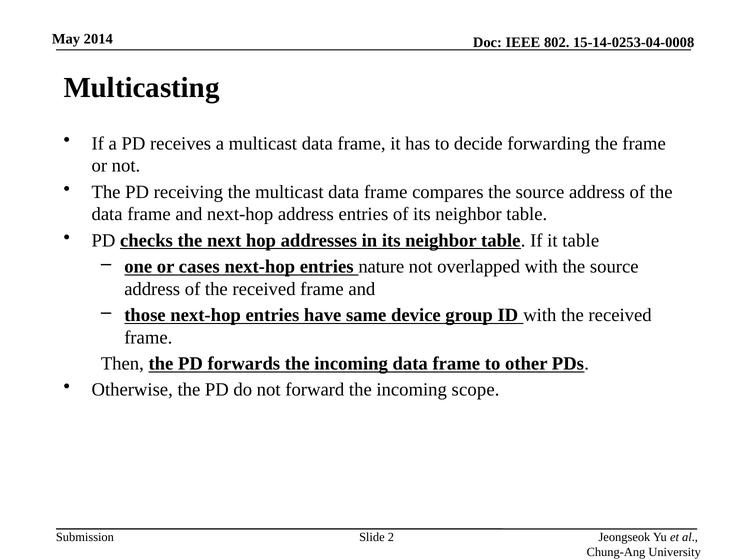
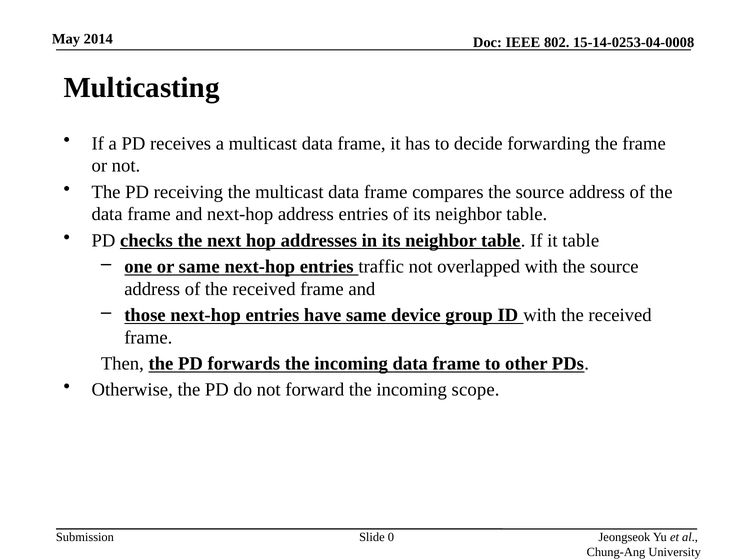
or cases: cases -> same (199, 267)
nature: nature -> traffic (381, 267)
2: 2 -> 0 (391, 537)
